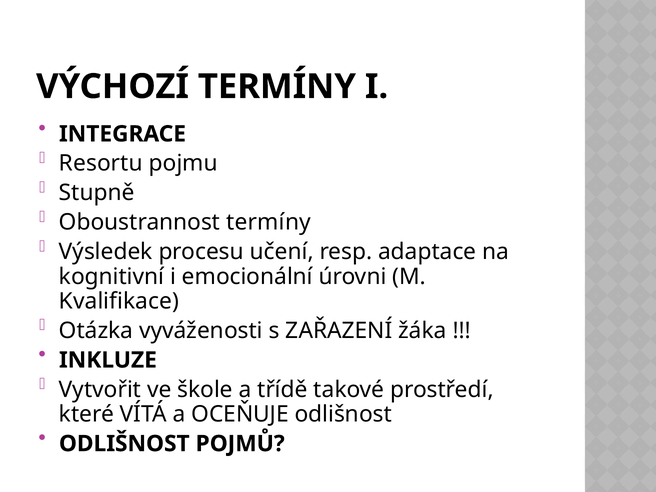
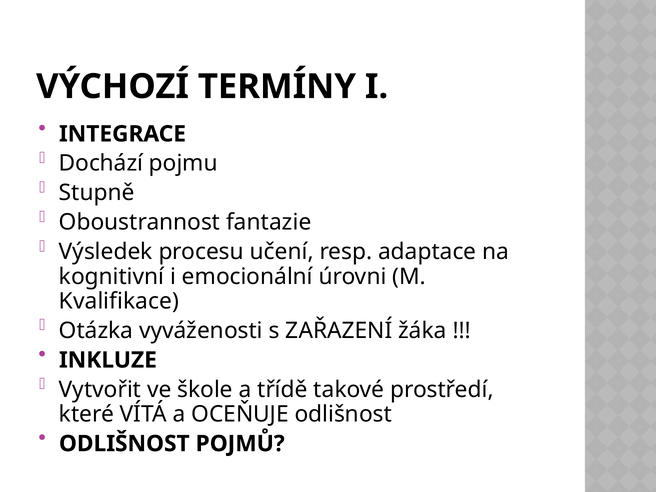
Resortu: Resortu -> Dochází (101, 163)
Oboustrannost termíny: termíny -> fantazie (269, 222)
